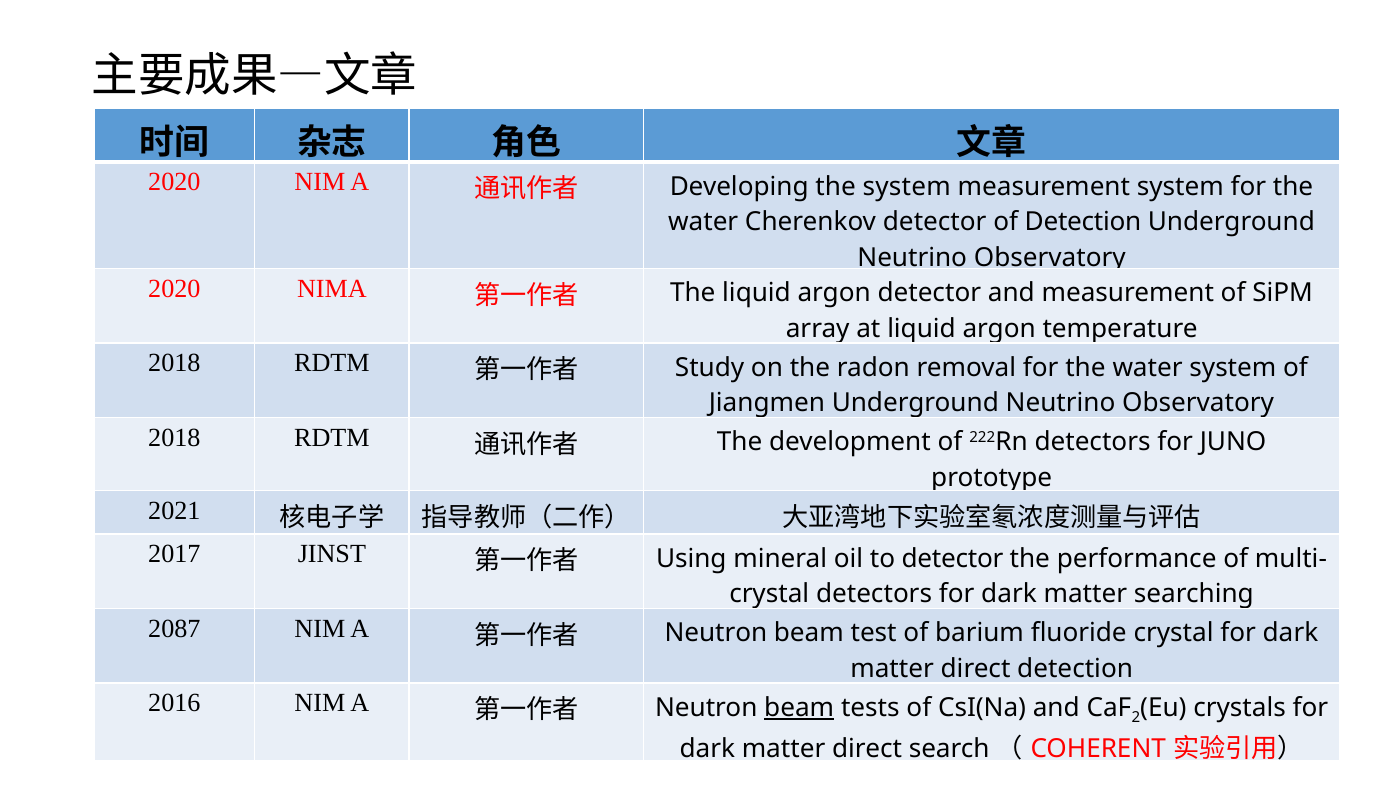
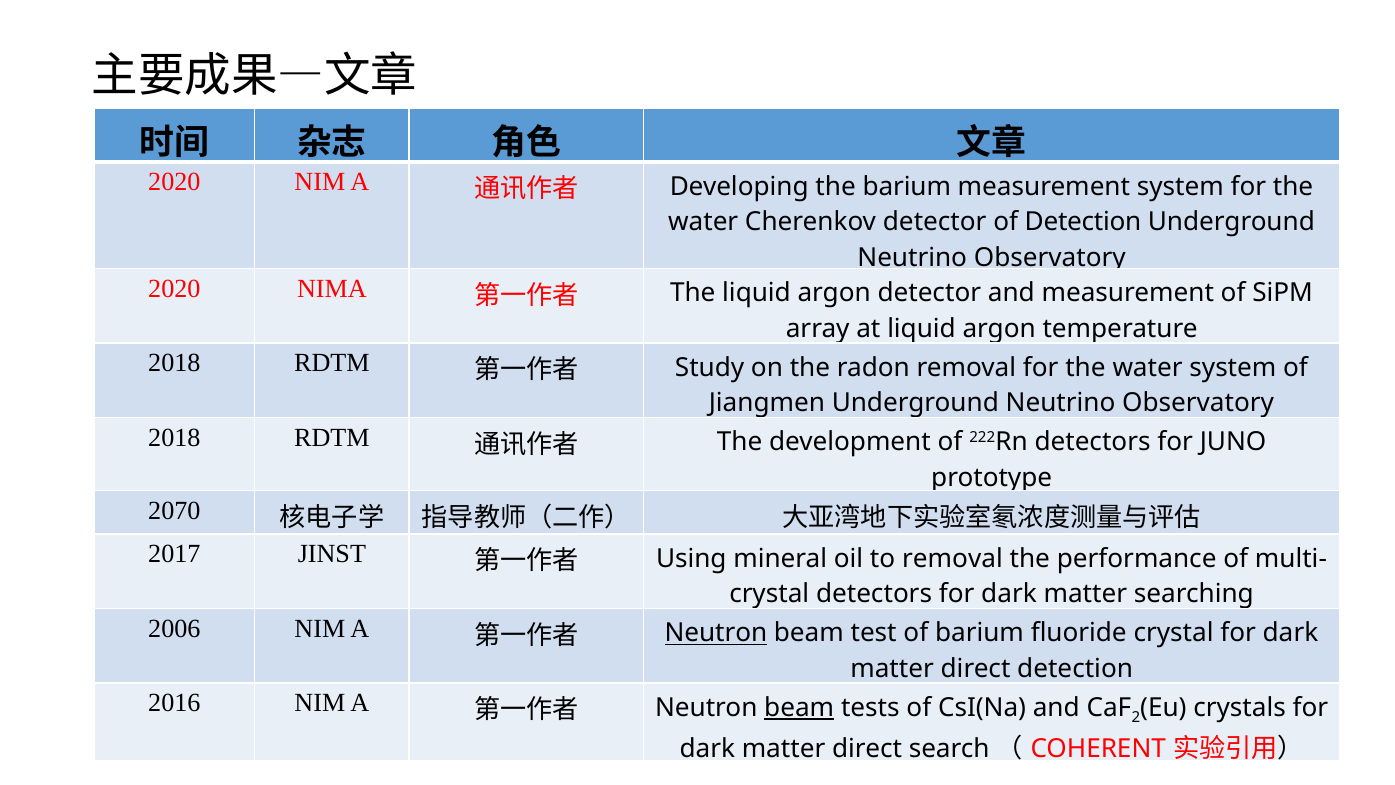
the system: system -> barium (907, 186)
2021: 2021 -> 2070 (174, 511)
to detector: detector -> removal (952, 558)
2087: 2087 -> 2006 (174, 628)
Neutron underline: none -> present (716, 633)
